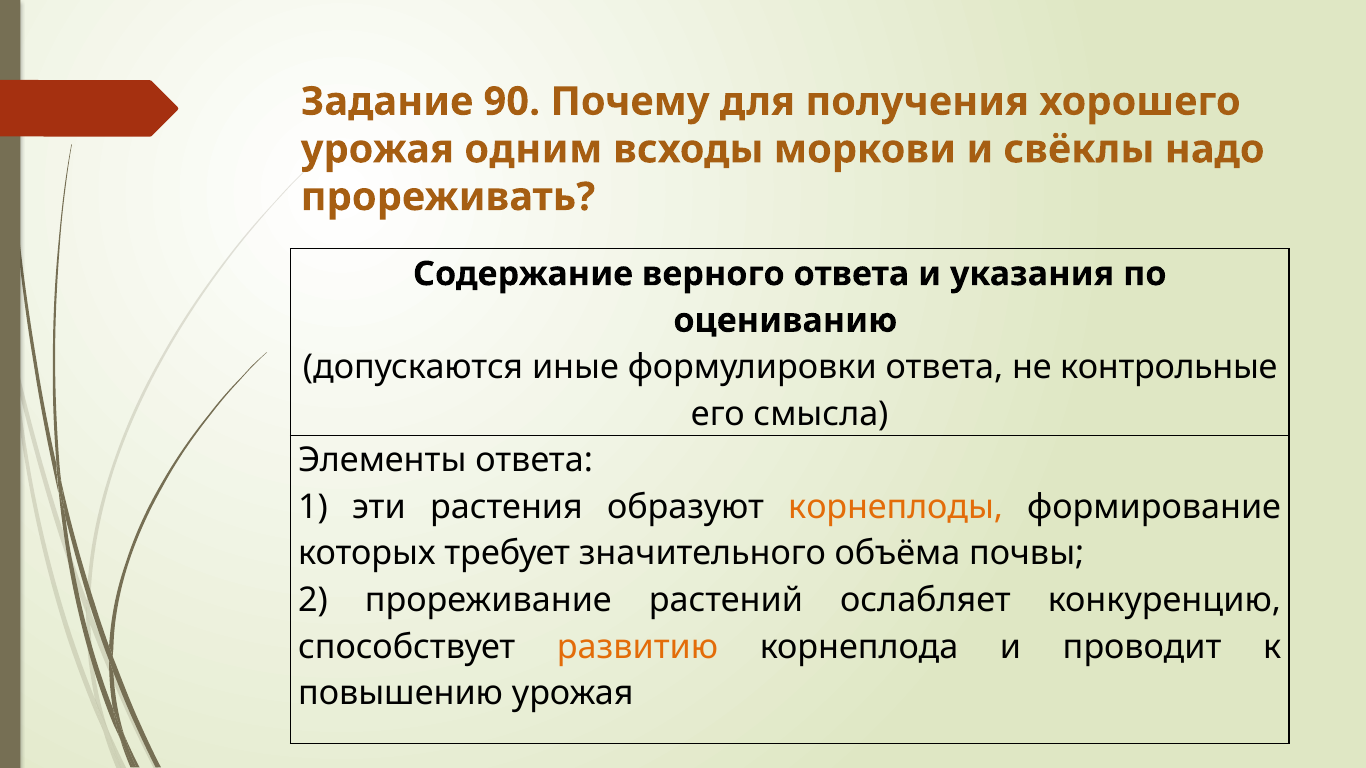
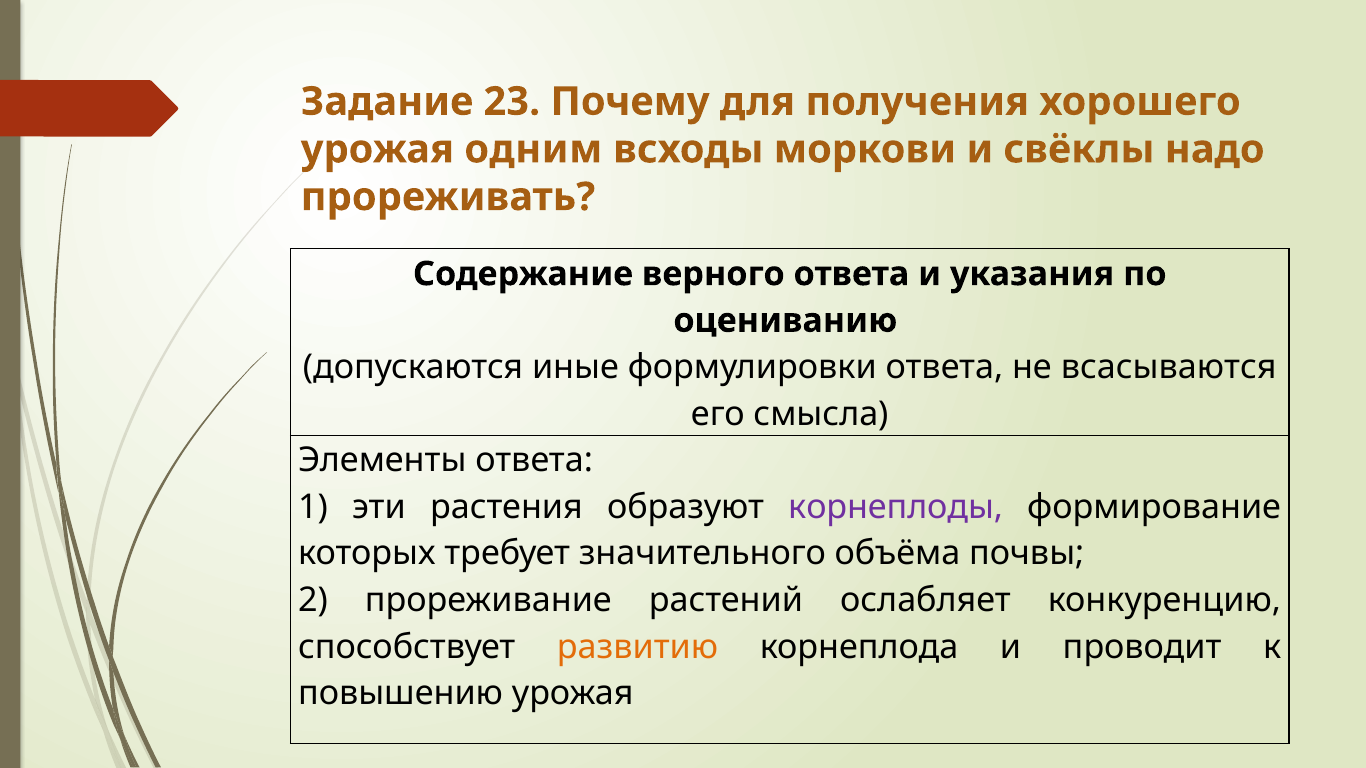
90: 90 -> 23 (512, 102)
контрольные: контрольные -> всасываются (1169, 367)
корнеплоды colour: orange -> purple (896, 507)
